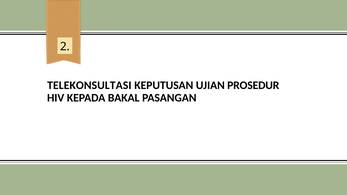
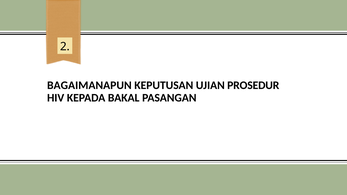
TELEKONSULTASI: TELEKONSULTASI -> BAGAIMANAPUN (89, 85)
